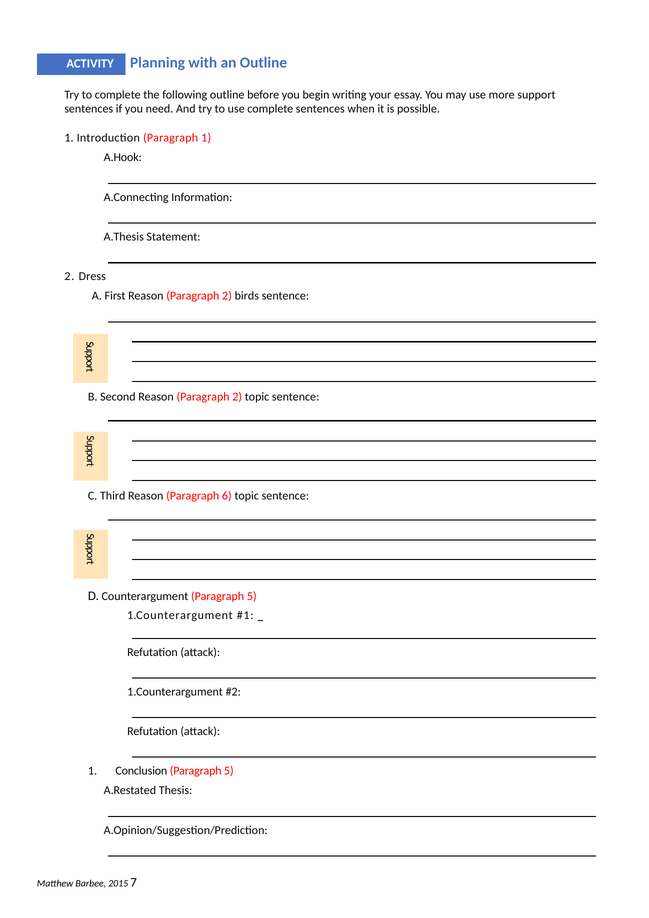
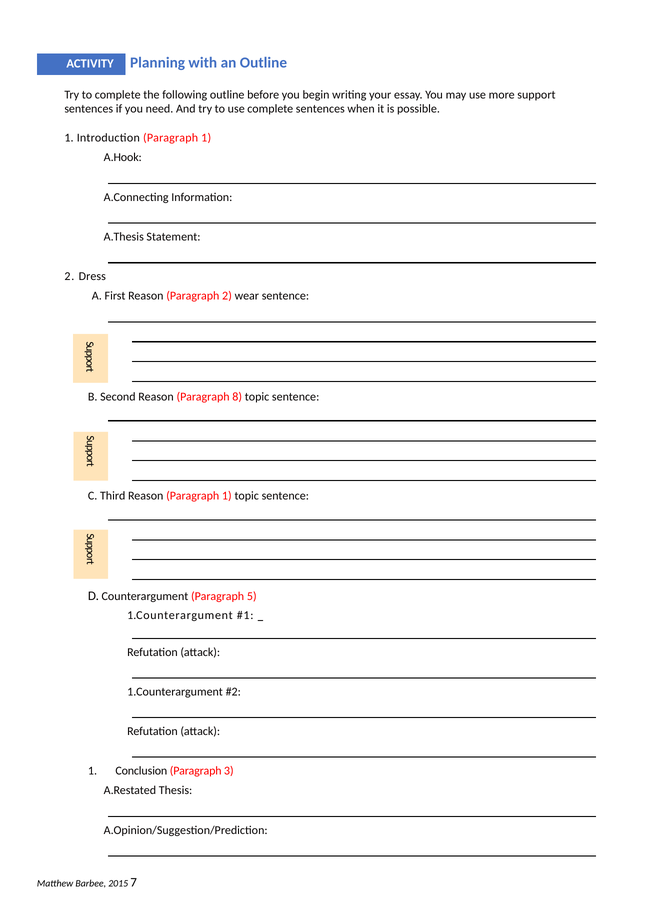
birds: birds -> wear (247, 296)
Second Reason Paragraph 2: 2 -> 8 (237, 397)
Reason Paragraph 6: 6 -> 1 (227, 496)
Conclusion Paragraph 5: 5 -> 3 (229, 771)
